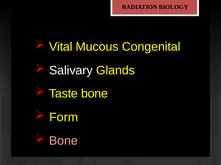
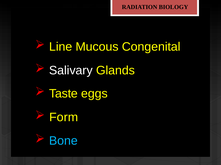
Vital: Vital -> Line (61, 47)
Taste bone: bone -> eggs (94, 94)
Bone colour: pink -> light blue (63, 141)
